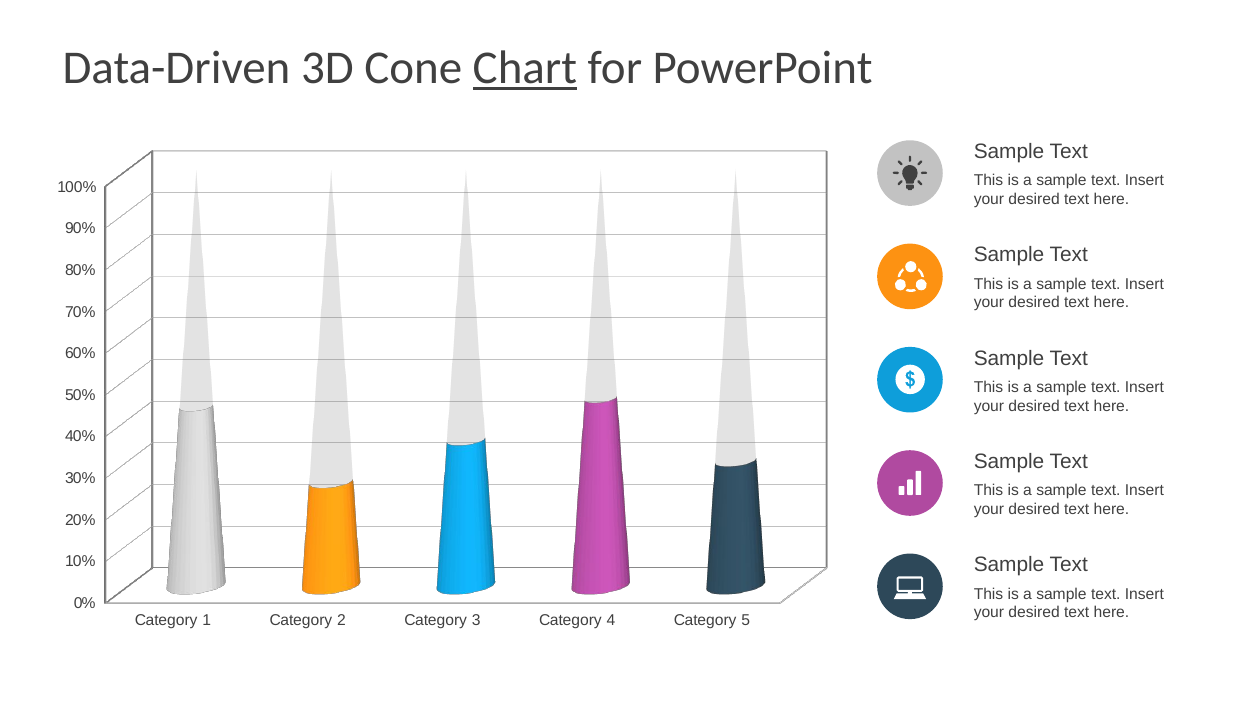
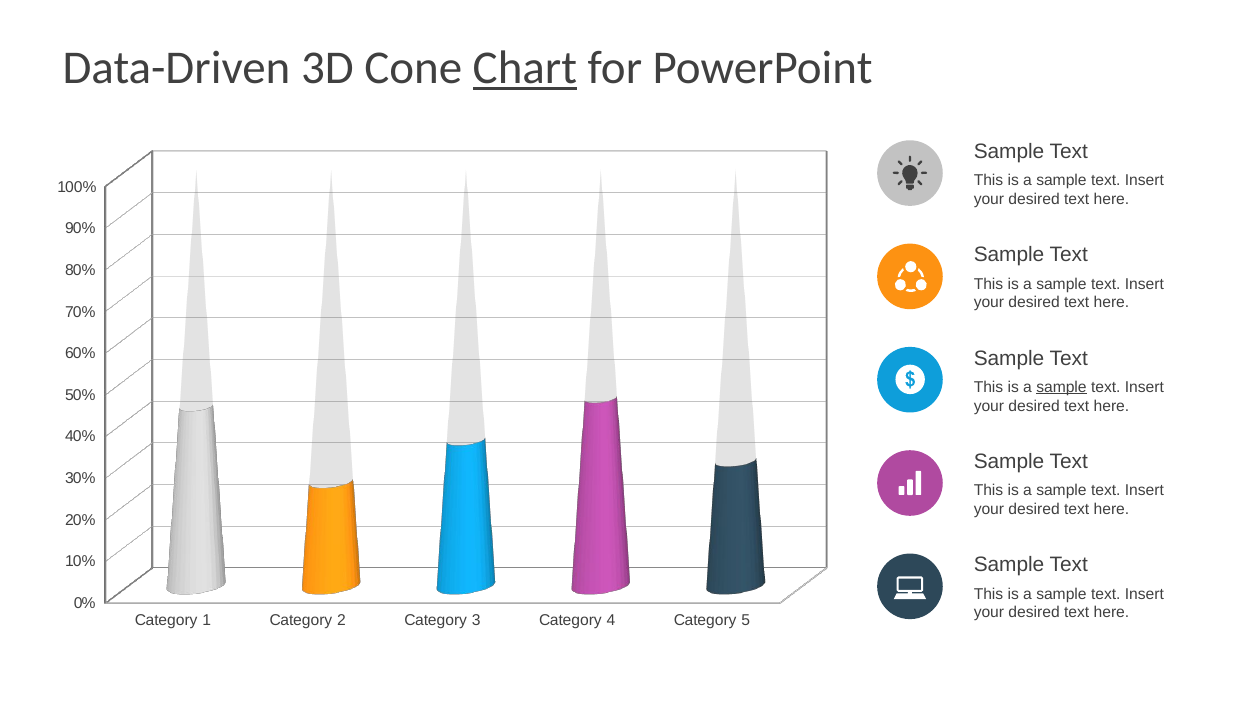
sample underline: none -> present (1061, 387)
